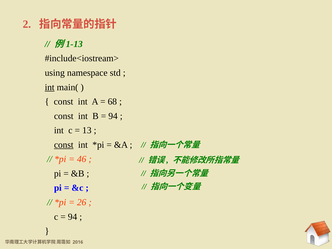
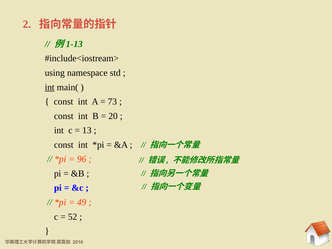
68: 68 -> 73 (112, 102)
94: 94 -> 20 (113, 116)
const underline: present -> none (64, 145)
46: 46 -> 96 (82, 159)
26: 26 -> 49 (82, 202)
94: 94 -> 52 (73, 217)
